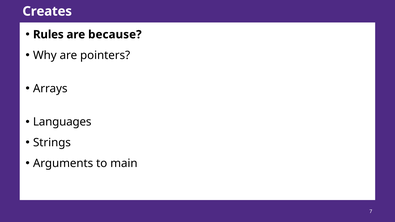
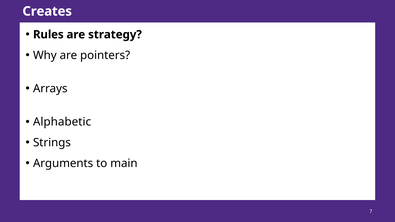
because: because -> strategy (115, 35)
Languages: Languages -> Alphabetic (62, 122)
